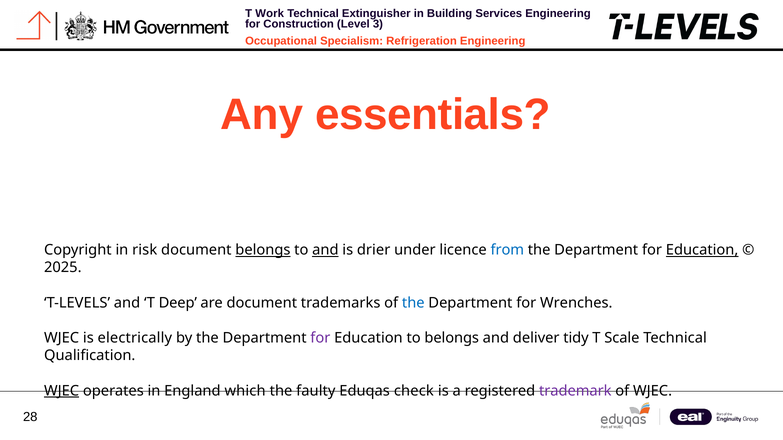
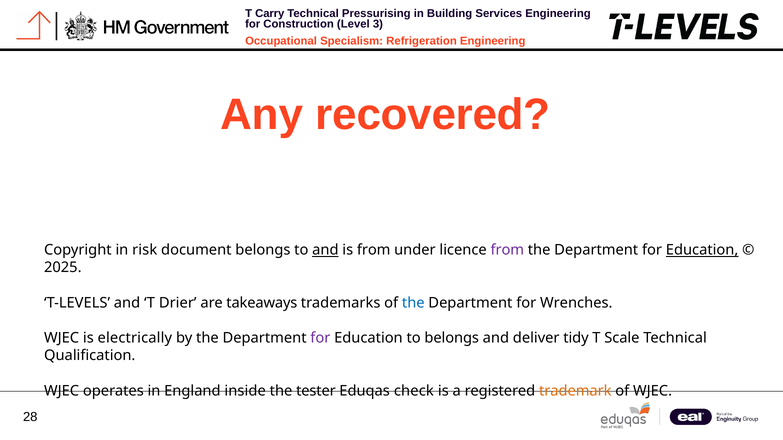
Work: Work -> Carry (270, 14)
Extinguisher: Extinguisher -> Pressurising (376, 14)
essentials: essentials -> recovered (433, 115)
belongs underline: present -> none (263, 250)
is drier: drier -> from (374, 250)
from colour: blue -> purple (507, 250)
Deep: Deep -> Drier (178, 303)
are document: document -> takeaways (262, 303)
WJEC underline: present -> none (62, 391)
which: which -> inside (245, 391)
faulty: faulty -> tester (316, 391)
trademark colour: purple -> orange (575, 391)
